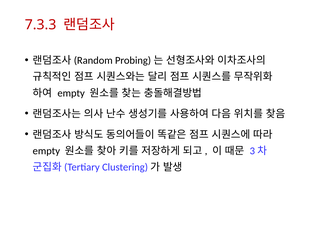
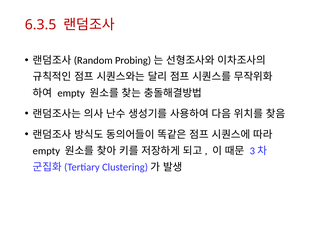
7.3.3: 7.3.3 -> 6.3.5 (41, 25)
